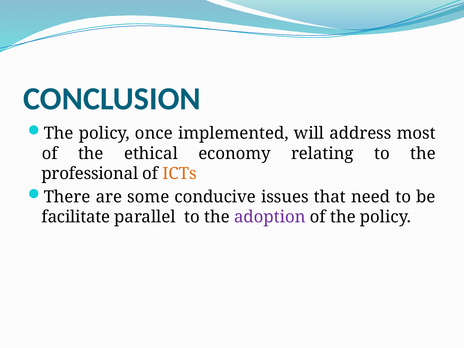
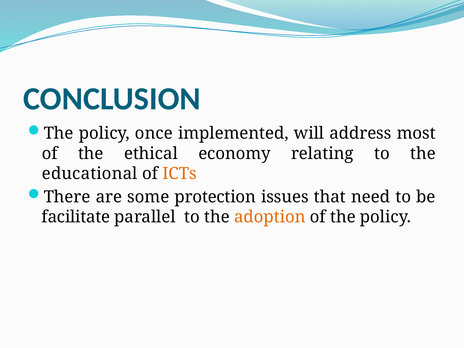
professional: professional -> educational (90, 174)
conducive: conducive -> protection (215, 197)
adoption colour: purple -> orange (270, 217)
